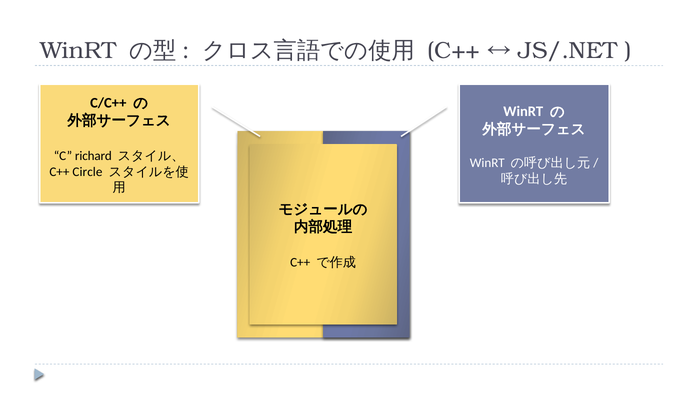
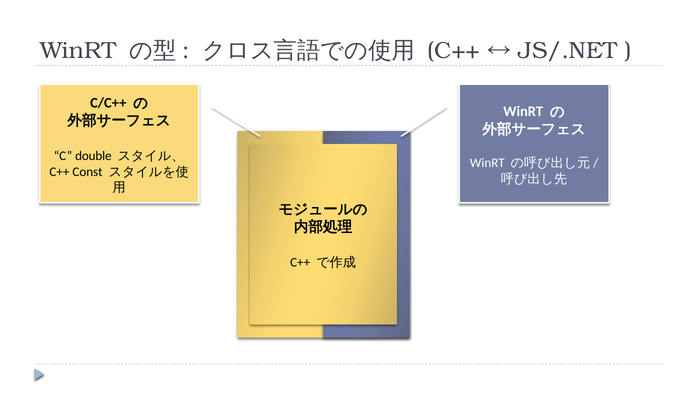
richard: richard -> double (93, 156)
Circle: Circle -> Const (88, 172)
